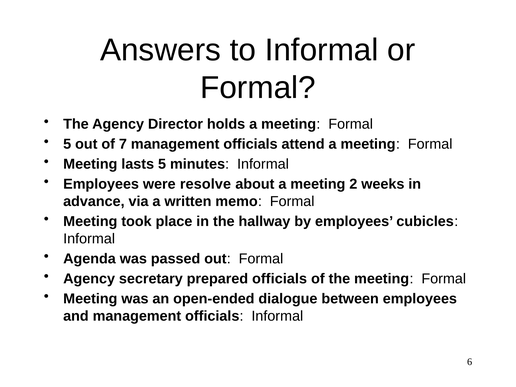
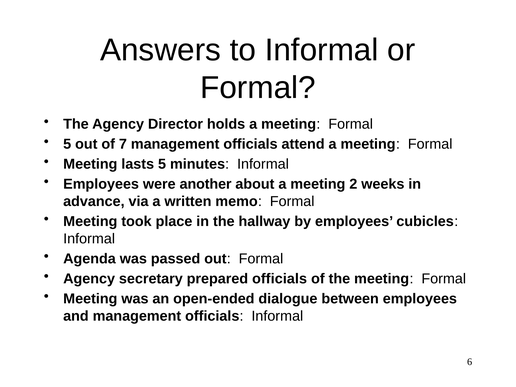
resolve: resolve -> another (206, 184)
